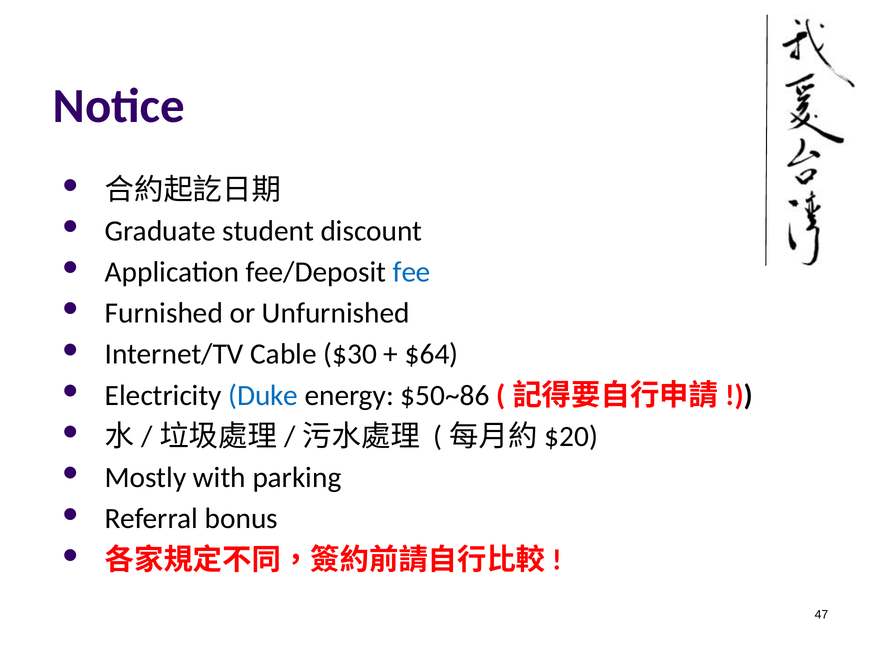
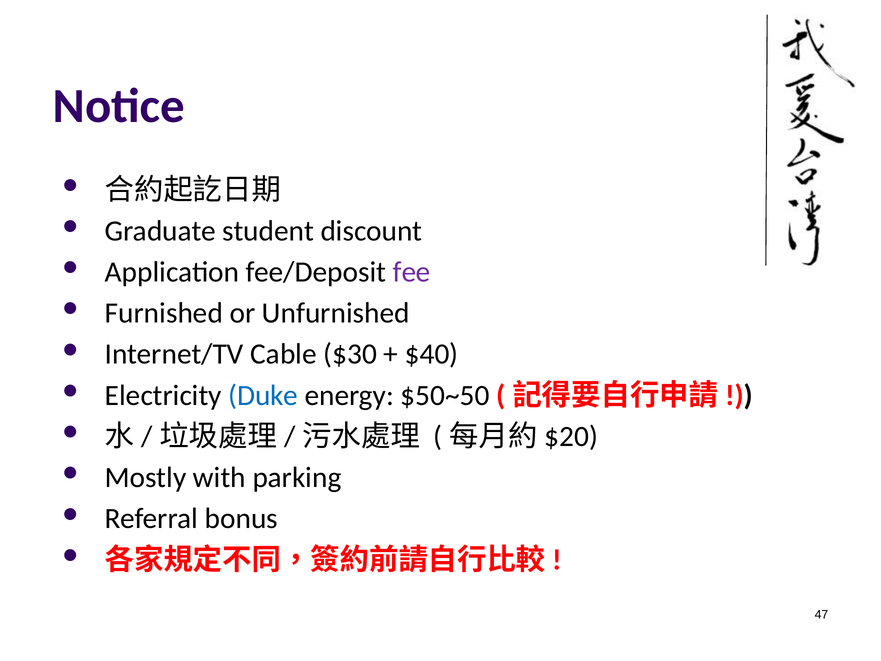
fee colour: blue -> purple (412, 272)
$64: $64 -> $40 (432, 354)
$50~86: $50~86 -> $50~50 (445, 395)
